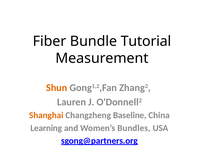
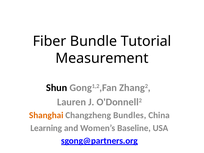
Shun colour: orange -> black (57, 88)
Baseline: Baseline -> Bundles (130, 115)
Bundles: Bundles -> Baseline (134, 128)
